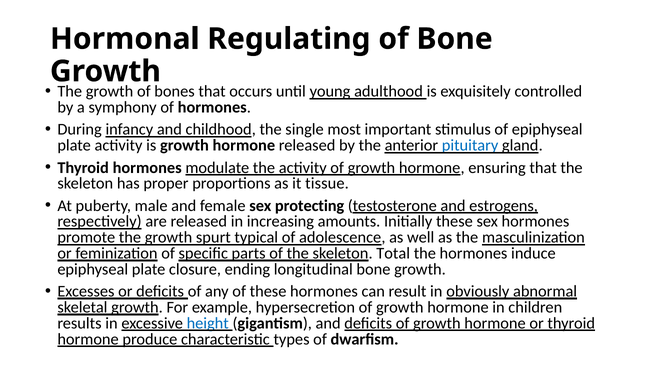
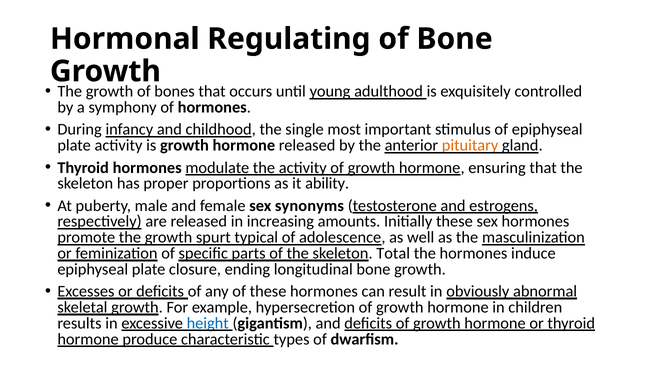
pituitary colour: blue -> orange (470, 145)
tissue: tissue -> ability (327, 183)
protecting: protecting -> synonyms (309, 205)
